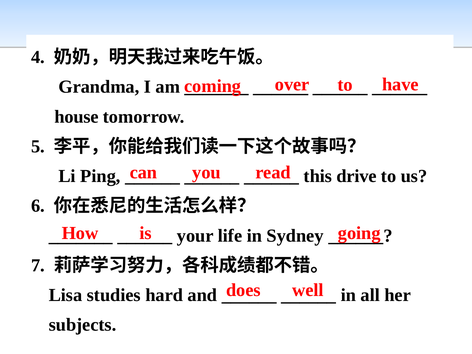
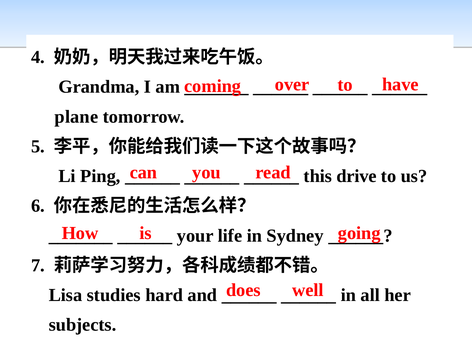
house: house -> plane (76, 117)
